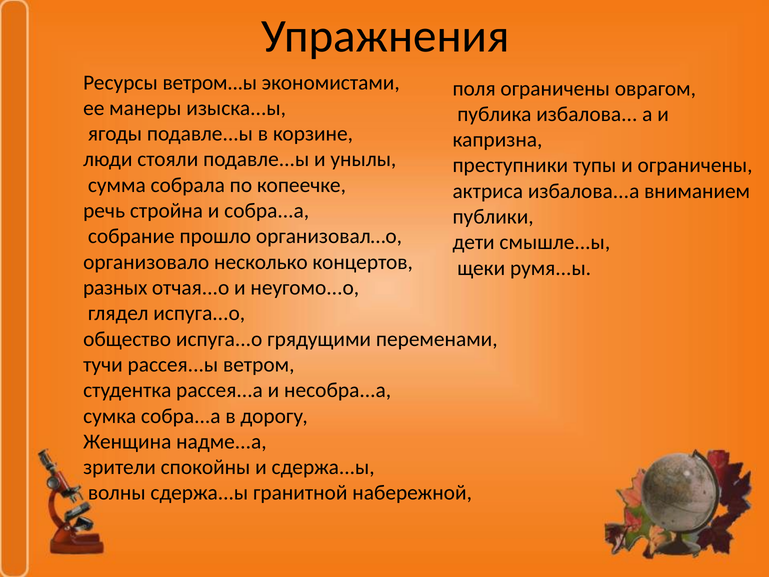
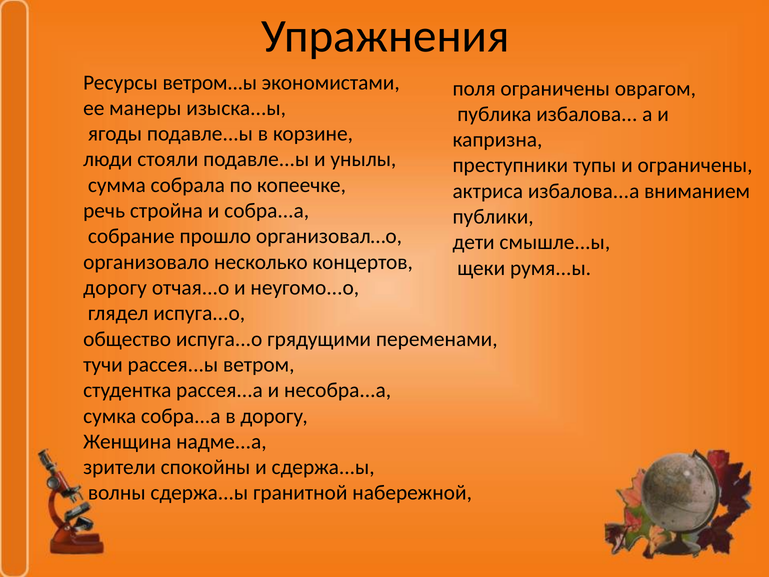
разных: разных -> дорогу (115, 288)
